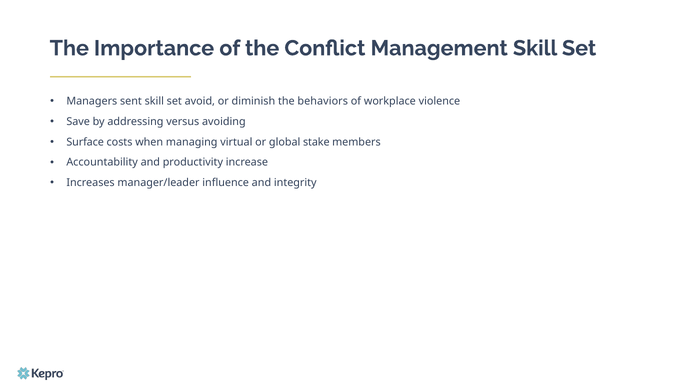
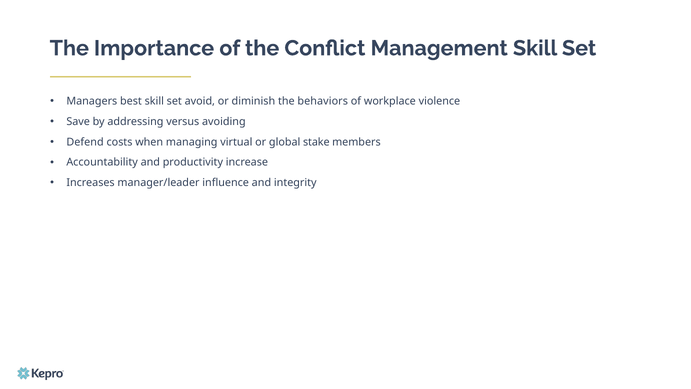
sent: sent -> best (131, 101)
Surface: Surface -> Defend (85, 142)
